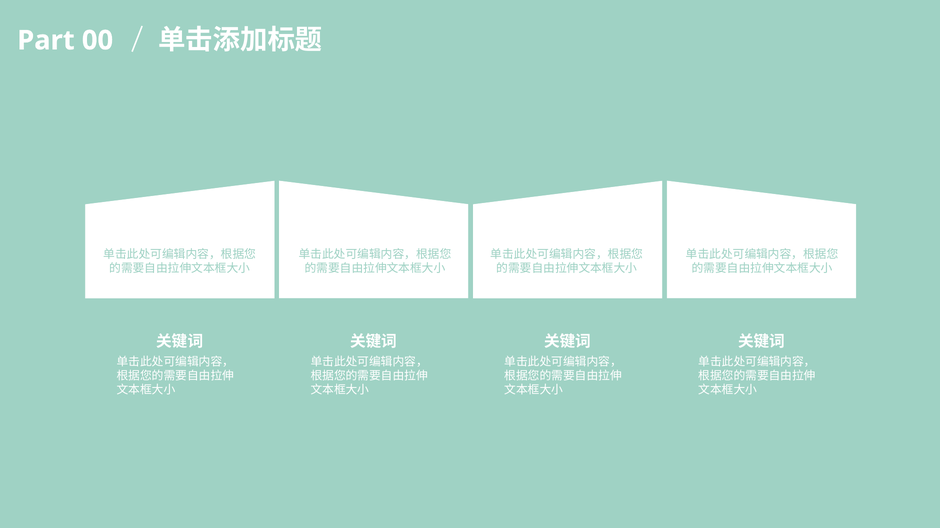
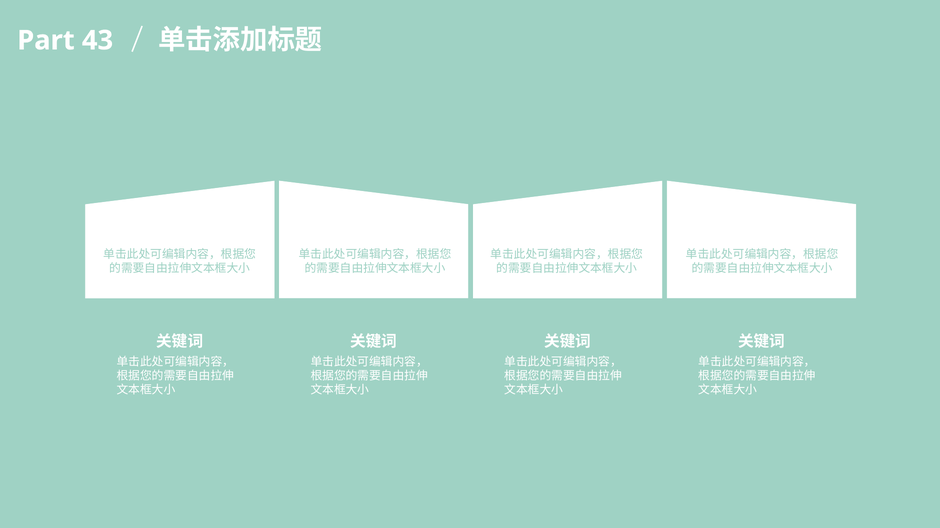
00: 00 -> 43 (97, 40)
